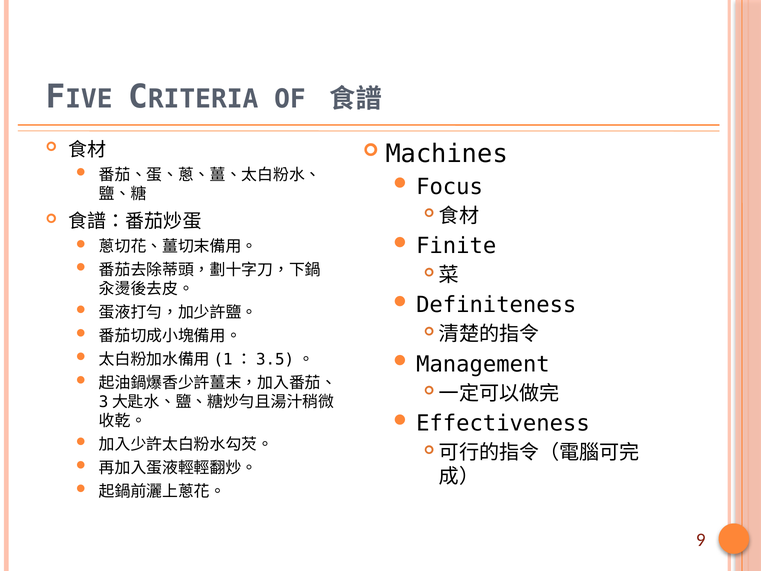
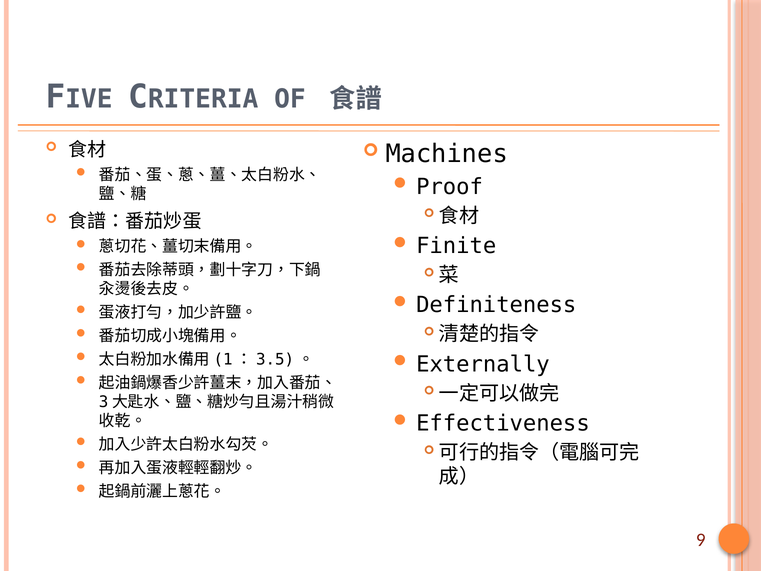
Focus: Focus -> Proof (450, 187)
Management: Management -> Externally (483, 364)
